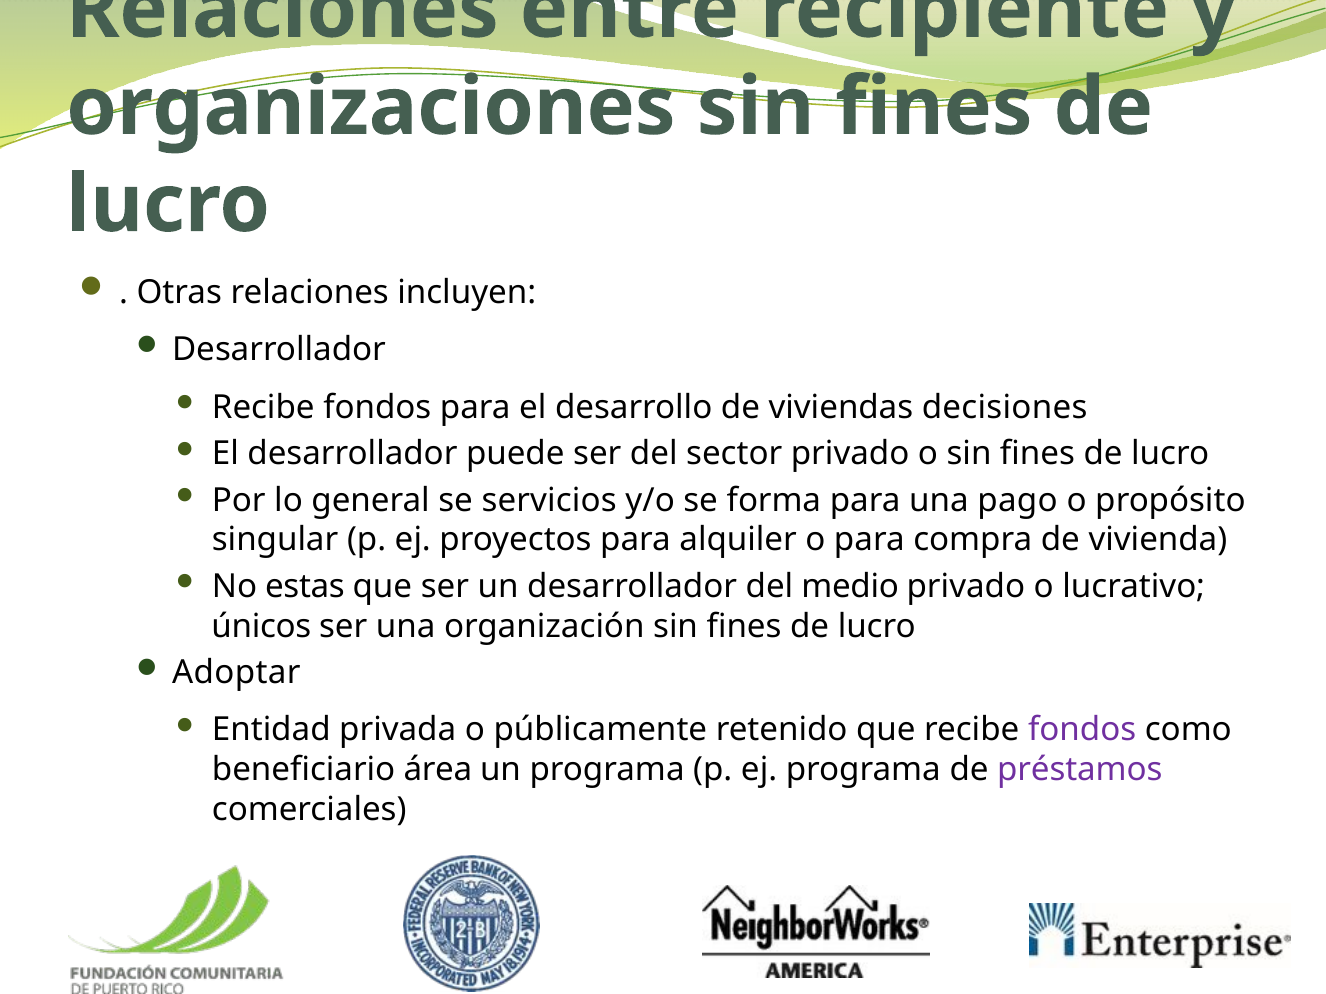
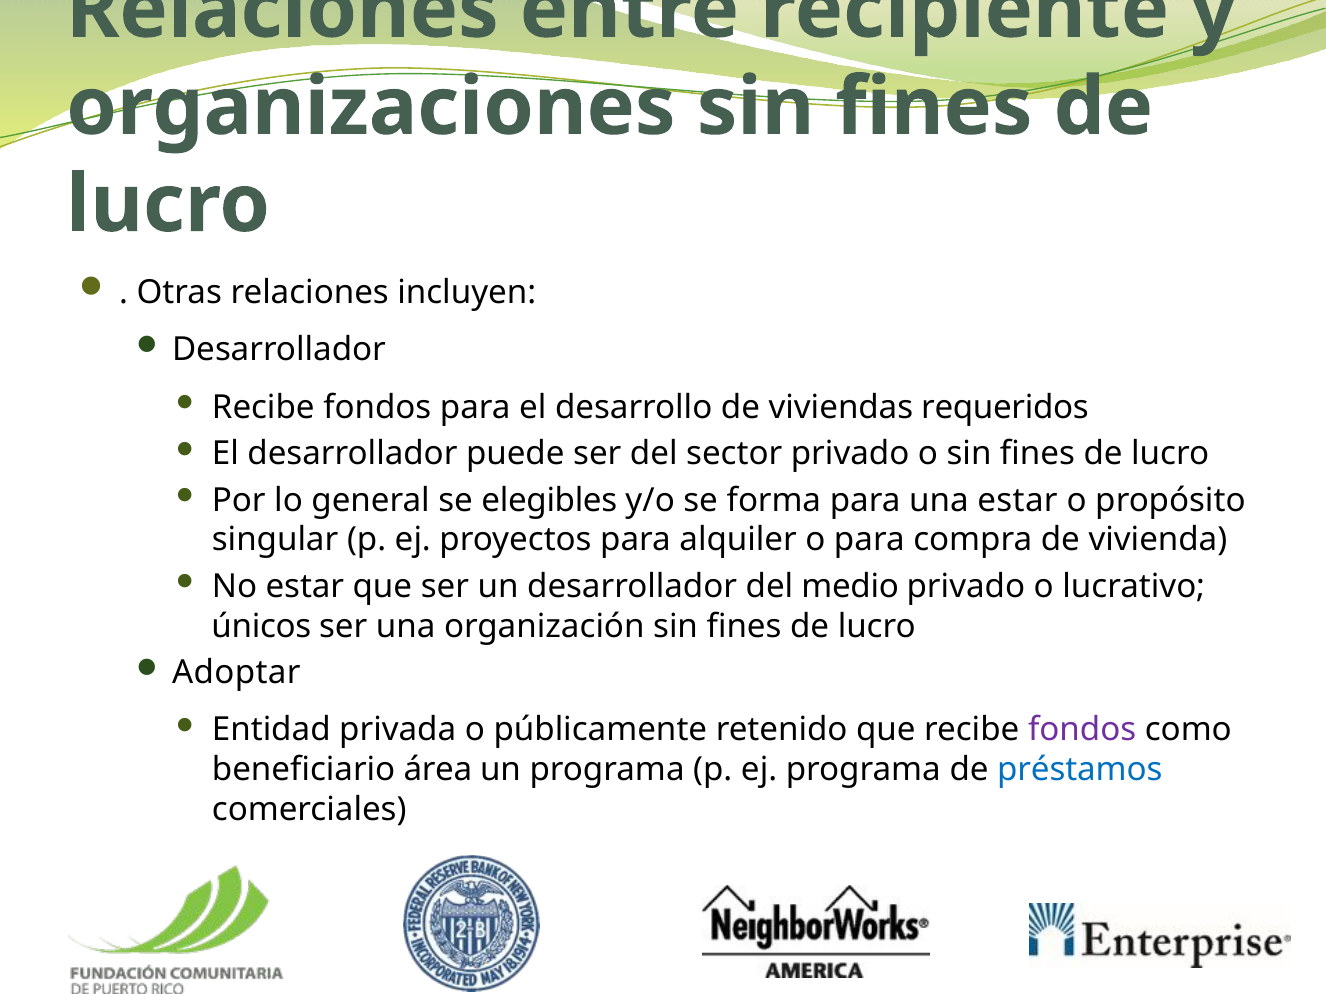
decisiones: decisiones -> requeridos (1005, 408)
servicios: servicios -> elegibles (549, 501)
una pago: pago -> estar (1018, 501)
No estas: estas -> estar (305, 587)
préstamos colour: purple -> blue (1080, 770)
